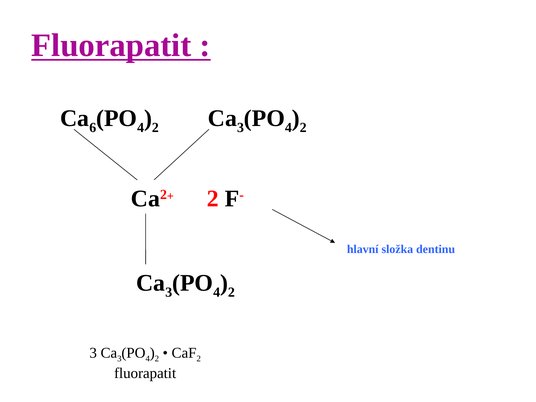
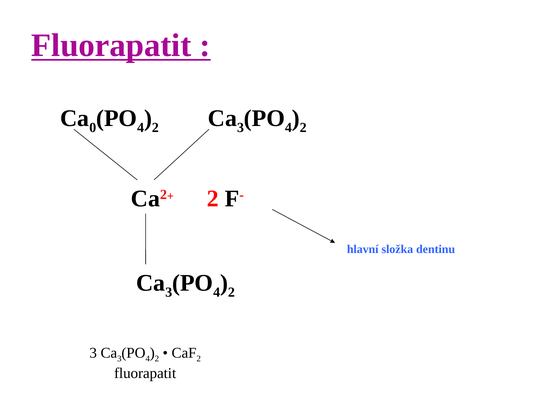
6: 6 -> 0 (93, 127)
